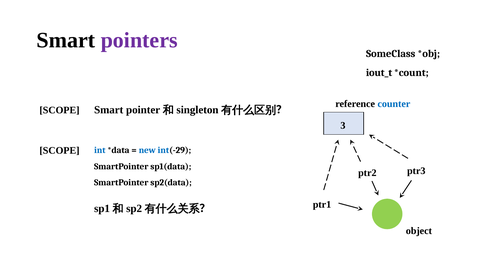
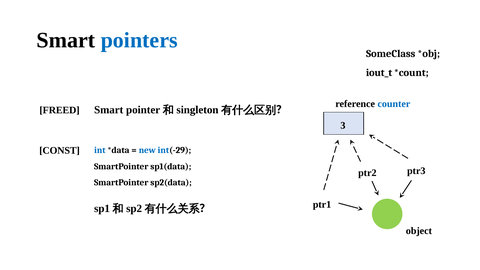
pointers colour: purple -> blue (139, 40)
SCOPE: SCOPE -> FREED (60, 110)
SCOPE: SCOPE -> CONST (60, 151)
